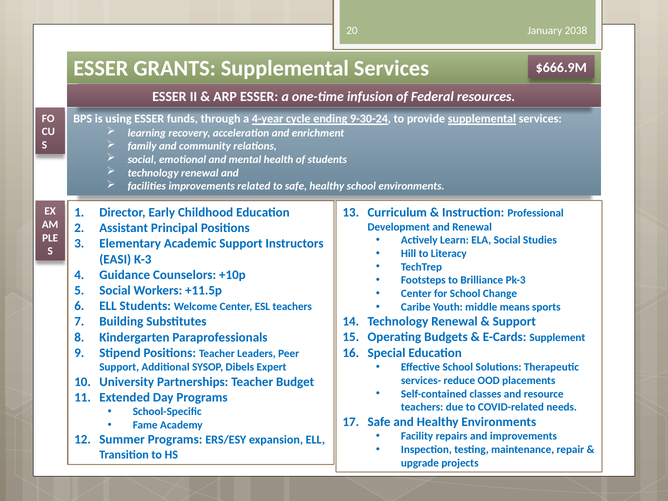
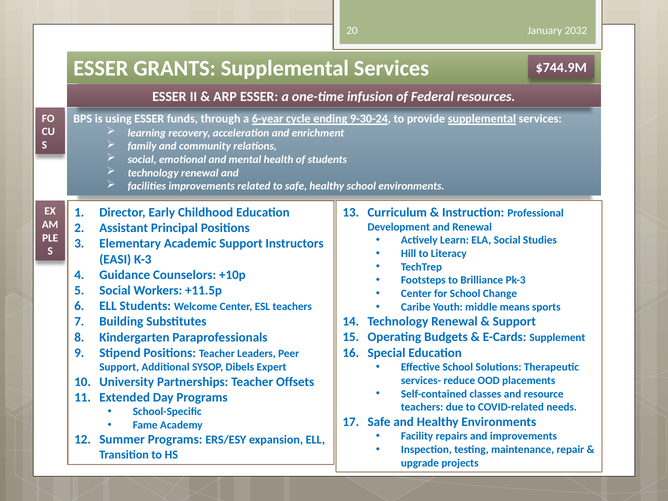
2038: 2038 -> 2032 (576, 30)
$666.9M: $666.9M -> $744.9M (561, 67)
4-year: 4-year -> 6-year (268, 119)
Budget: Budget -> Offsets (295, 382)
